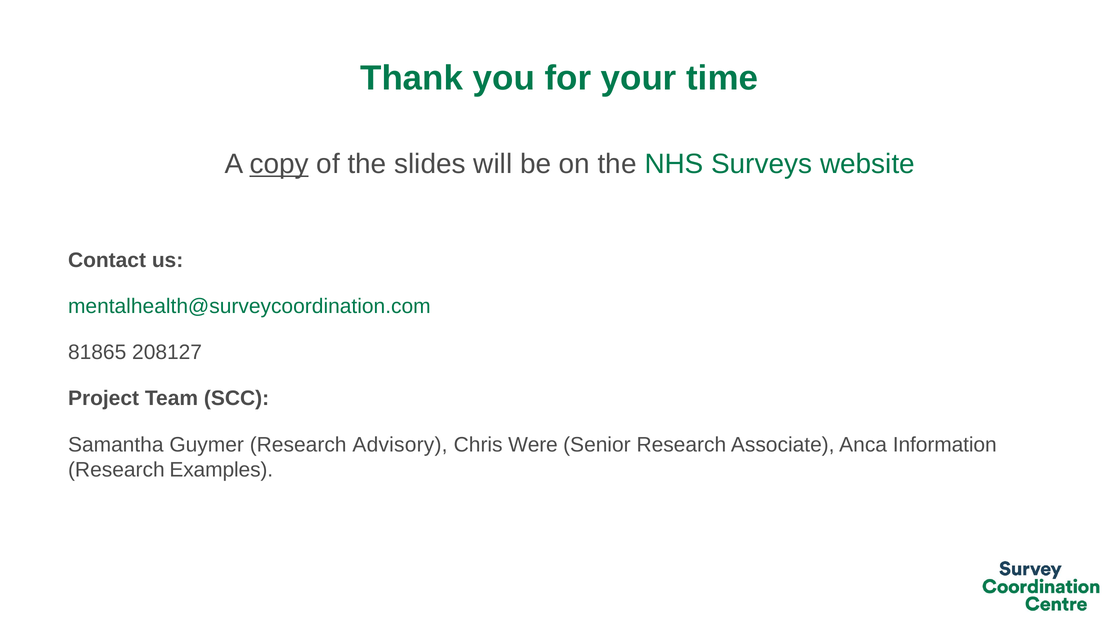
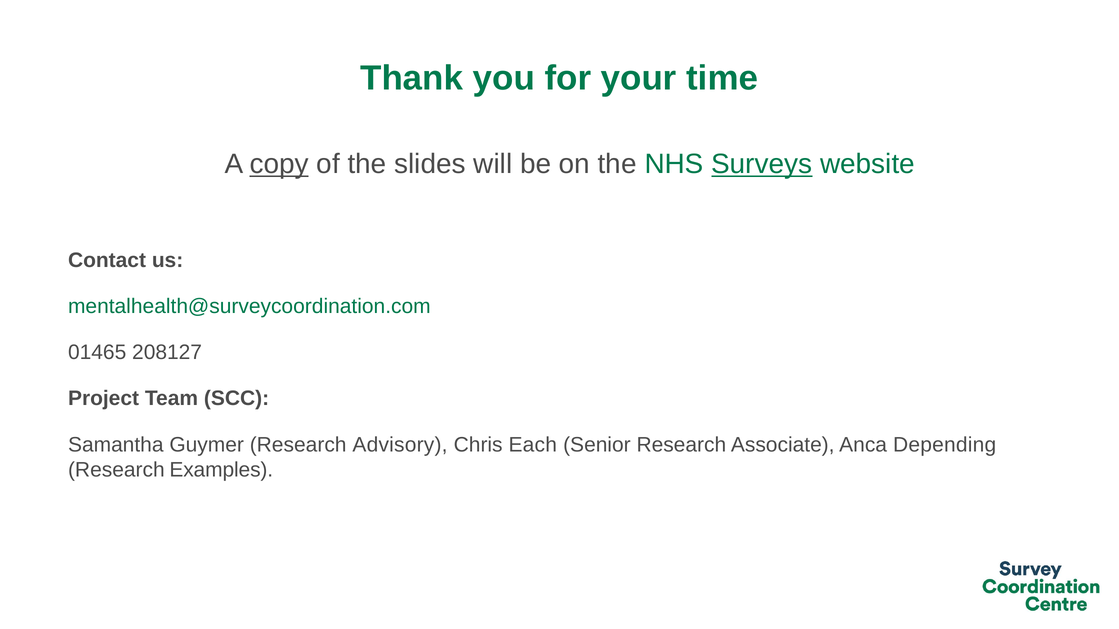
Surveys underline: none -> present (762, 164)
81865: 81865 -> 01465 (97, 353)
Were: Were -> Each (533, 445)
Information: Information -> Depending (945, 445)
